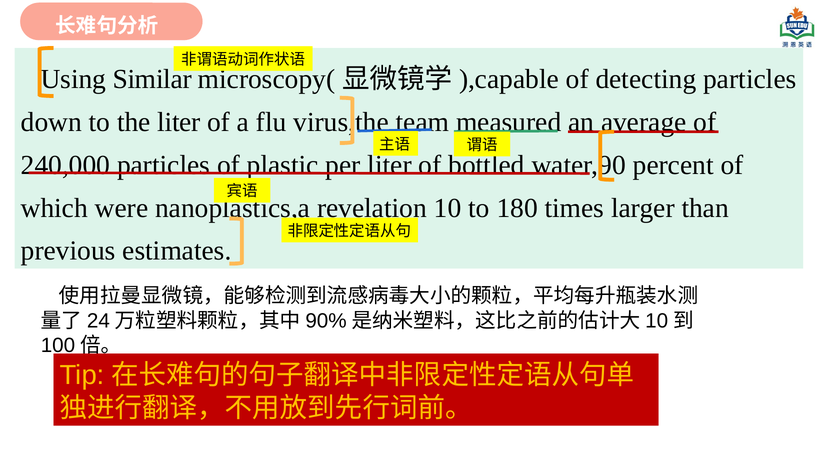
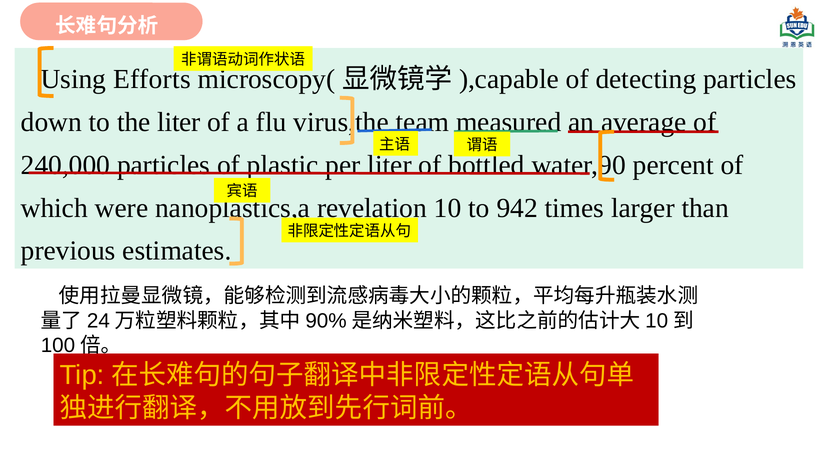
Similar: Similar -> Efforts (152, 79)
180: 180 -> 942 (517, 208)
